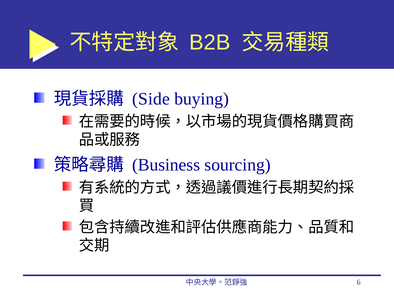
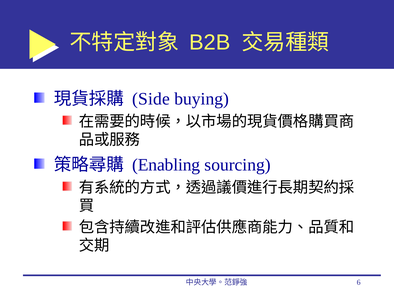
Business: Business -> Enabling (166, 165)
